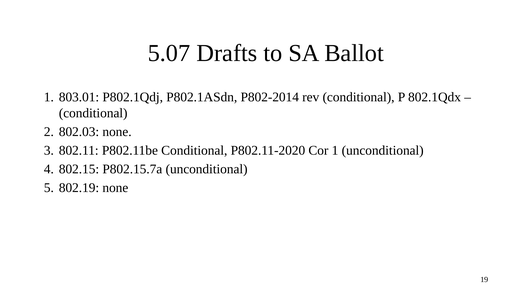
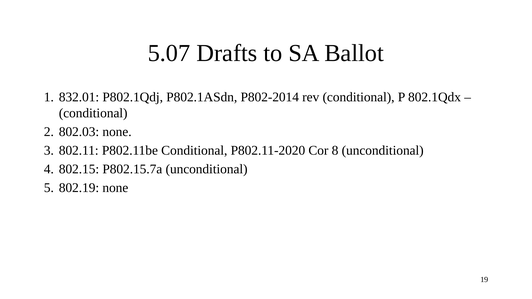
803.01: 803.01 -> 832.01 (79, 97)
Cor 1: 1 -> 8 (335, 151)
